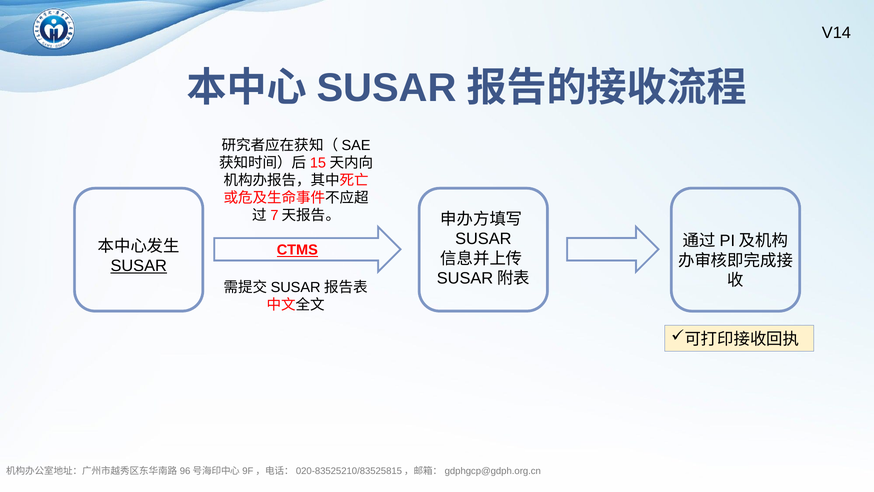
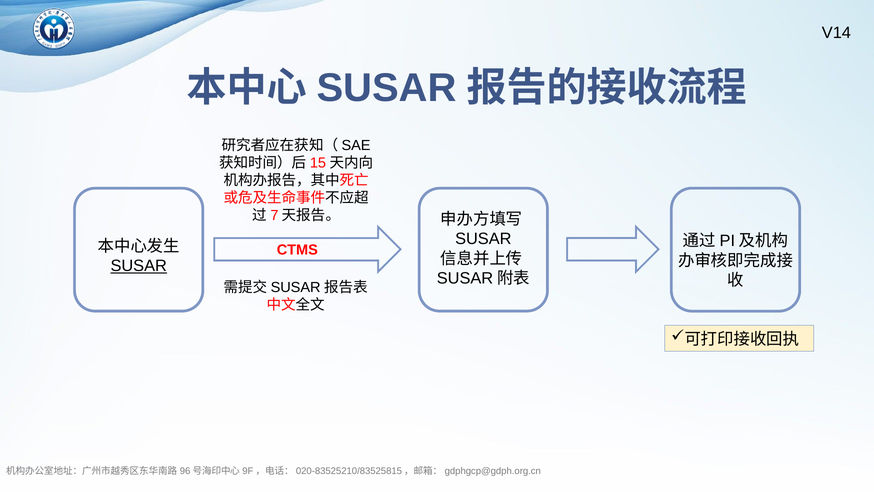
CTMS underline: present -> none (297, 250)
